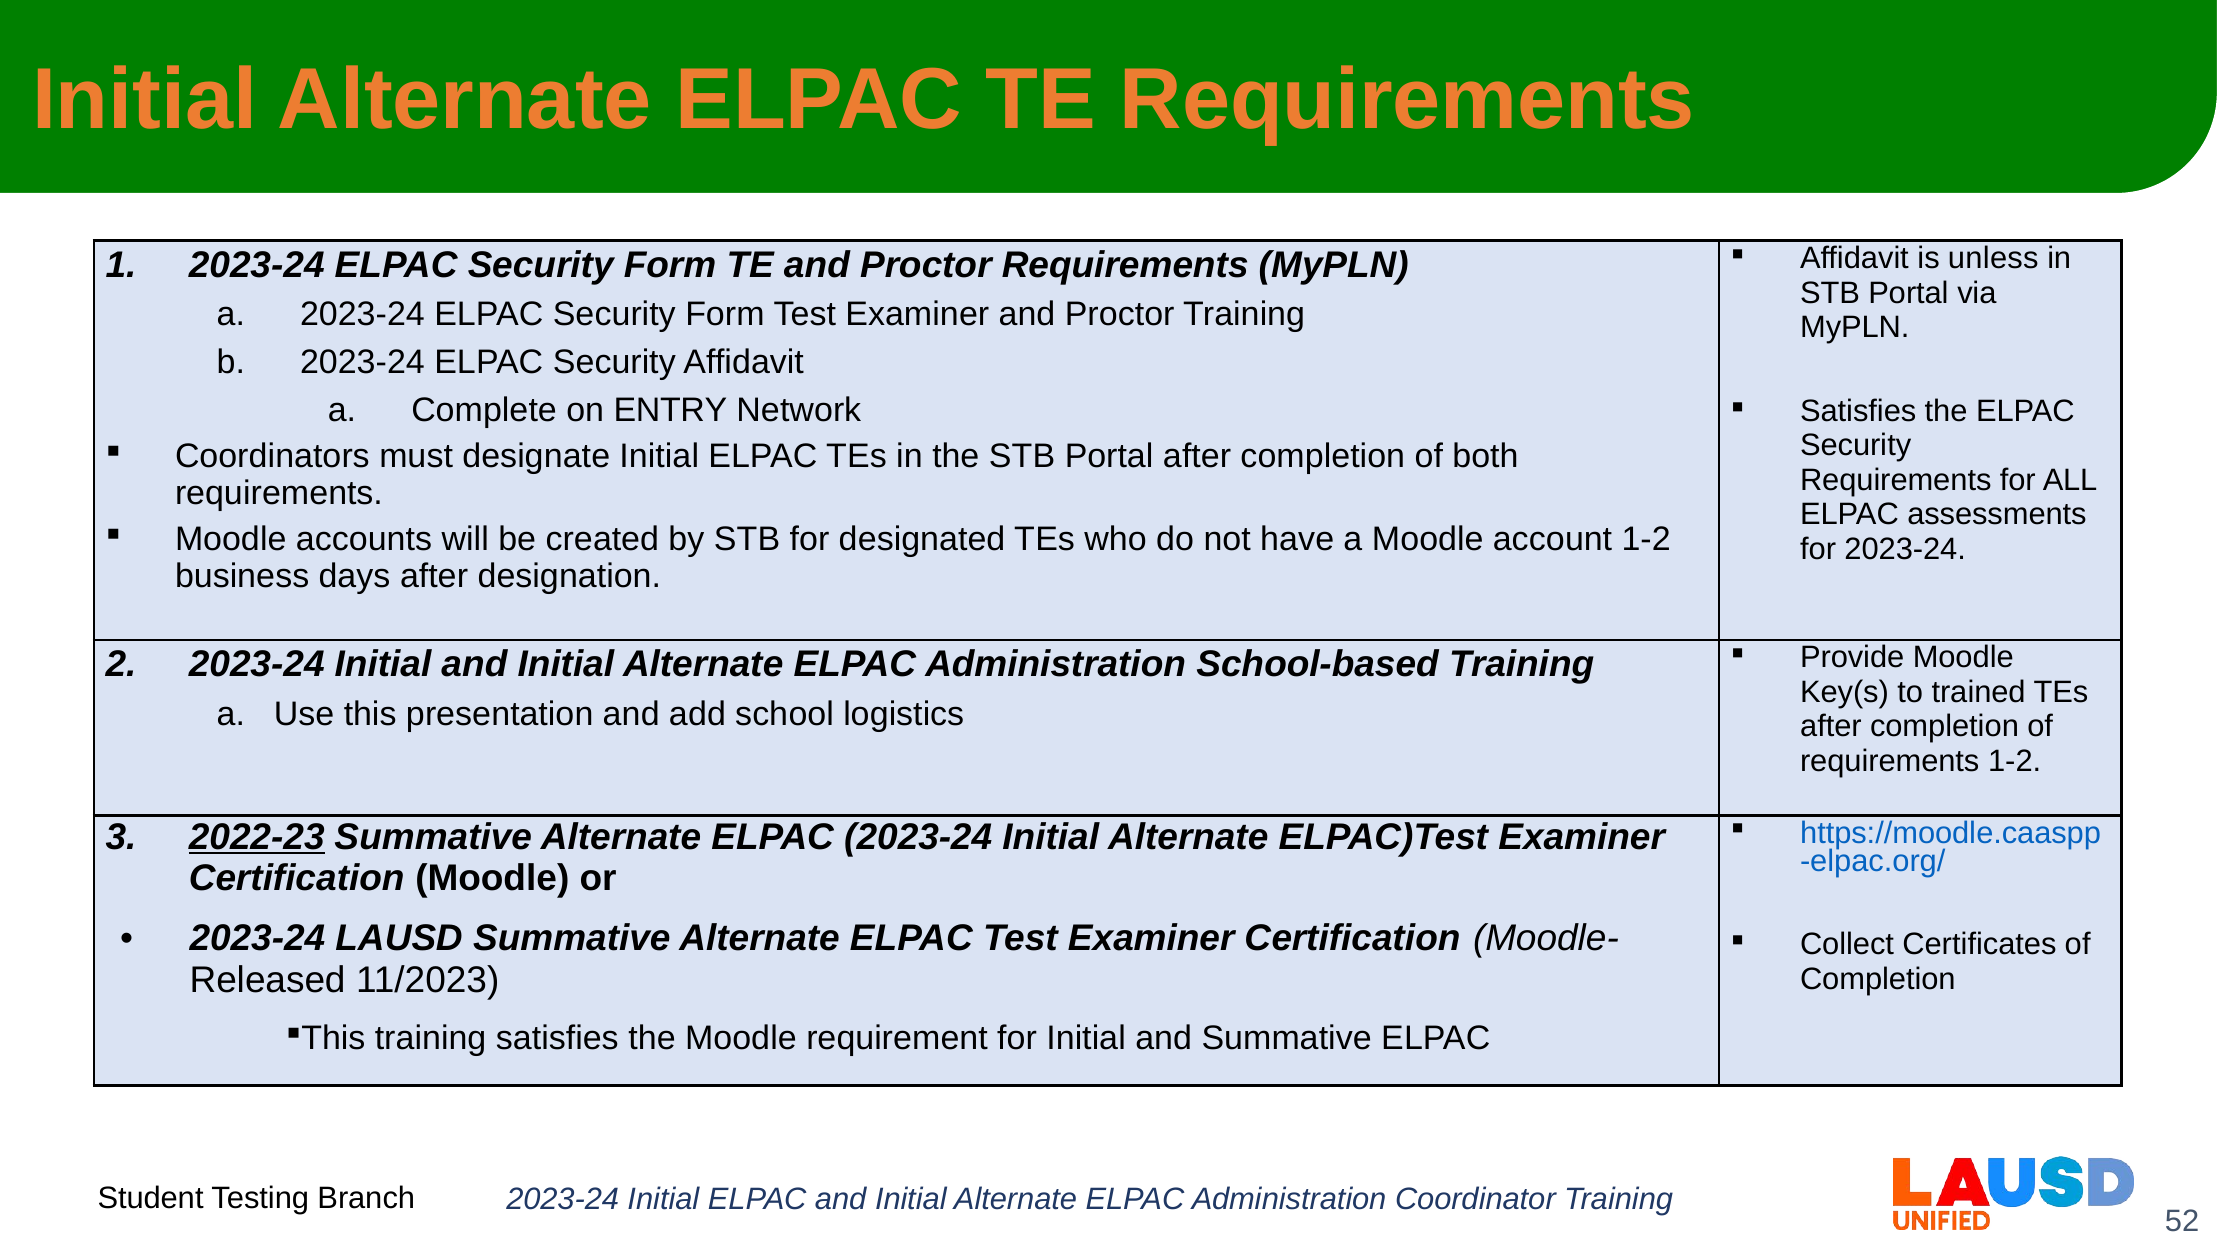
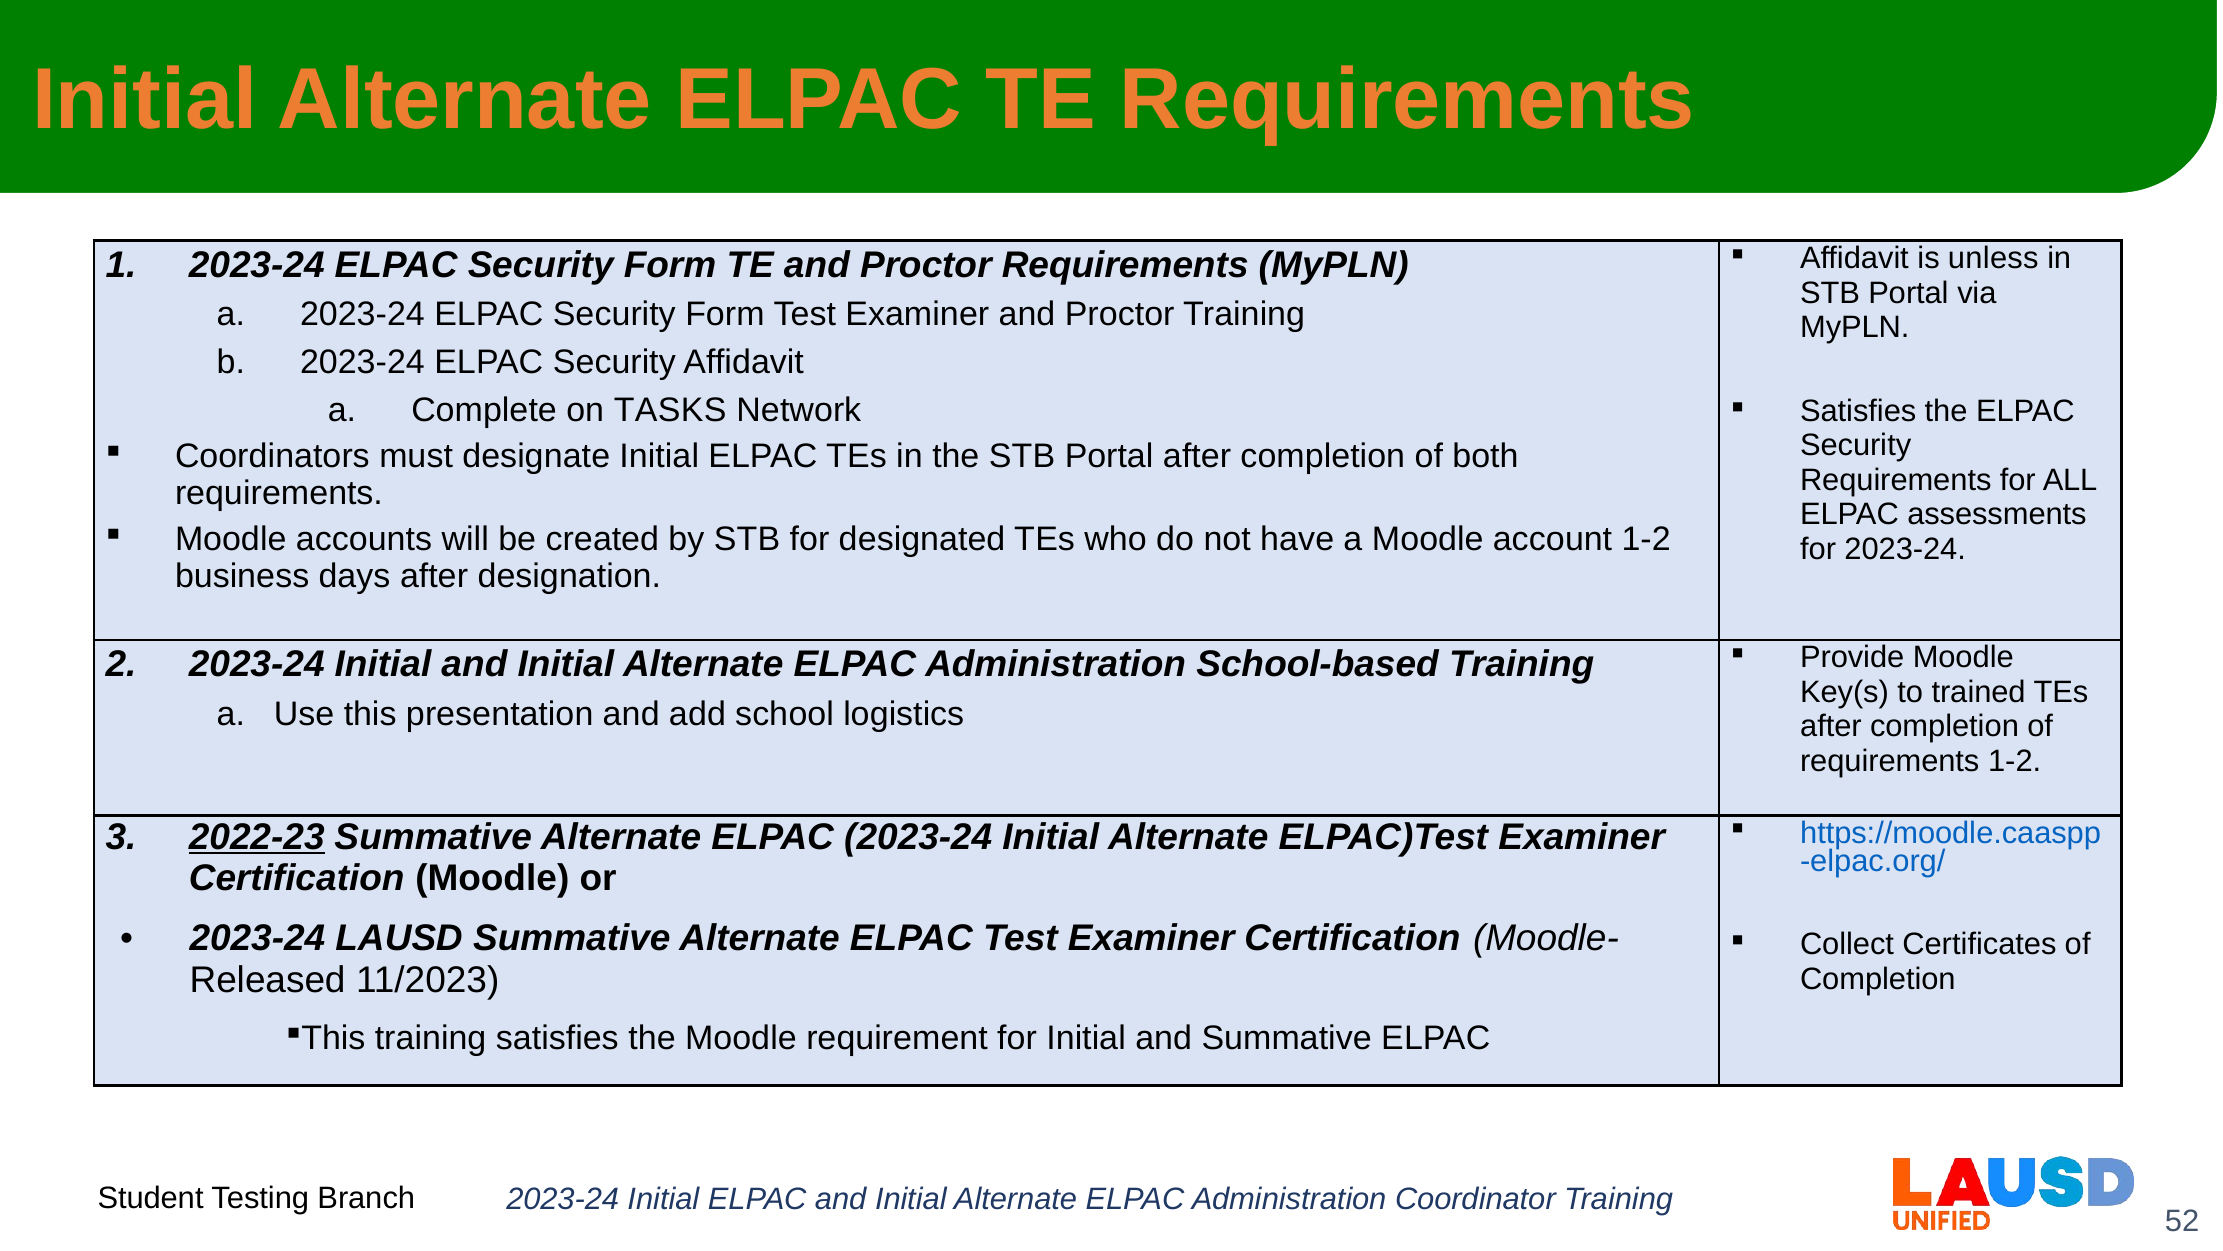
ENTRY: ENTRY -> TASKS (670, 410)
